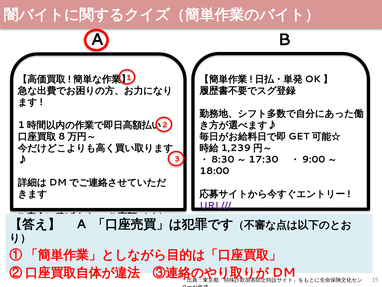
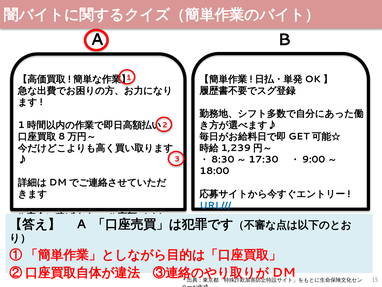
URL/// colour: purple -> blue (215, 205)
